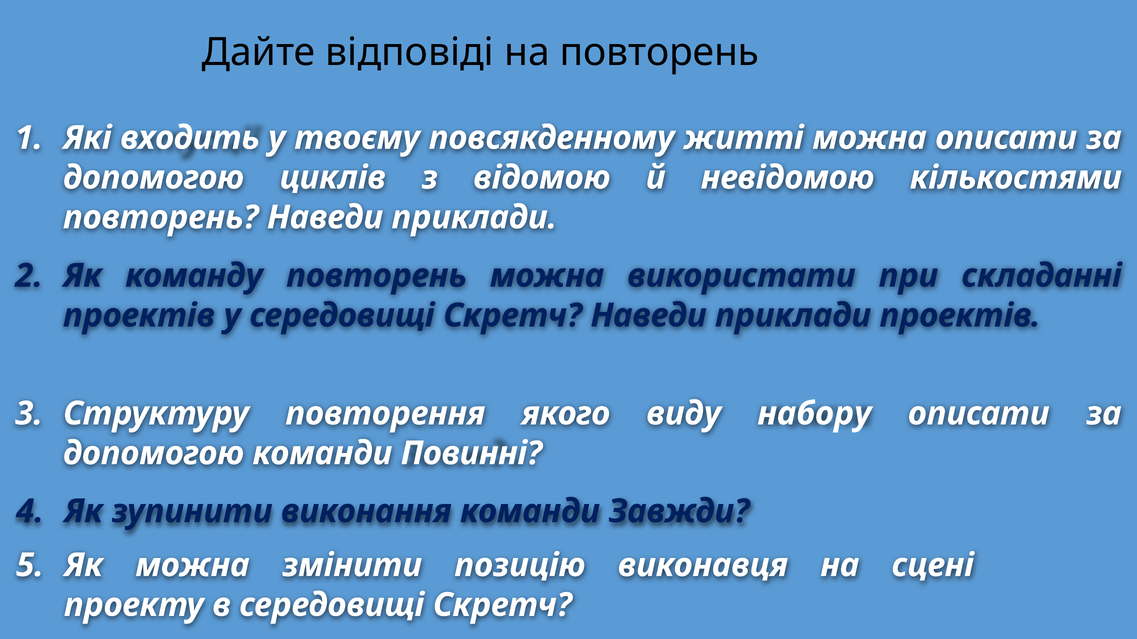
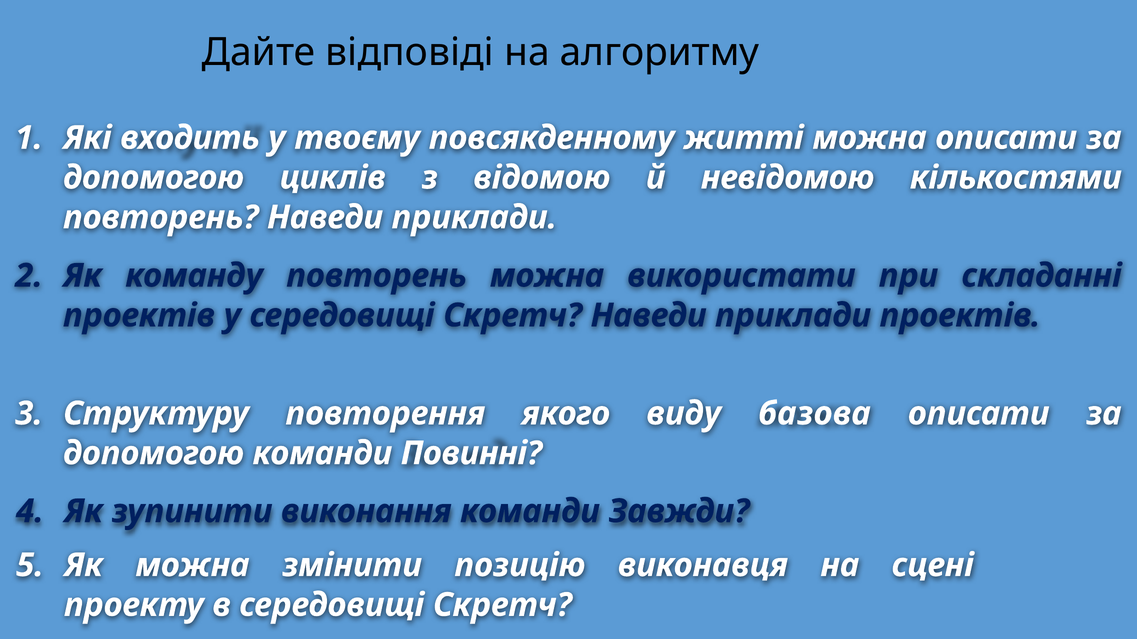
на повторень: повторень -> алгоритму (660, 52)
набору: набору -> базова (814, 414)
